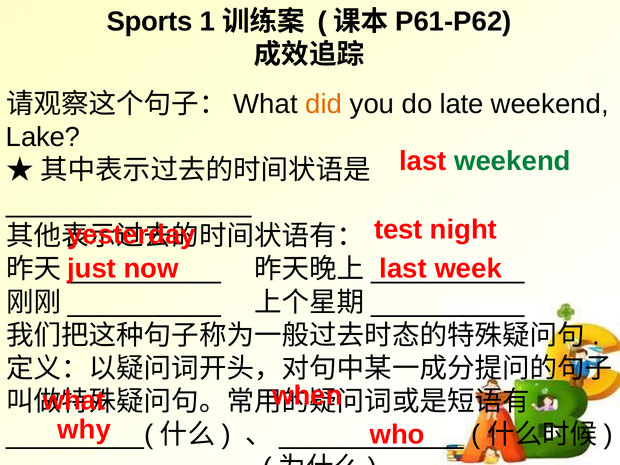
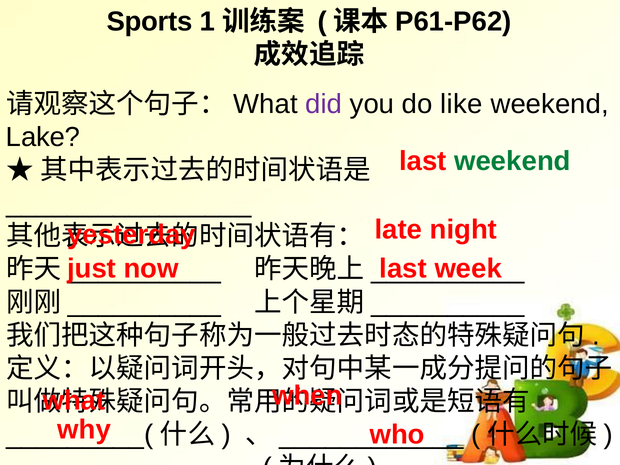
did colour: orange -> purple (324, 104)
late: late -> like (461, 104)
test: test -> late (398, 230)
